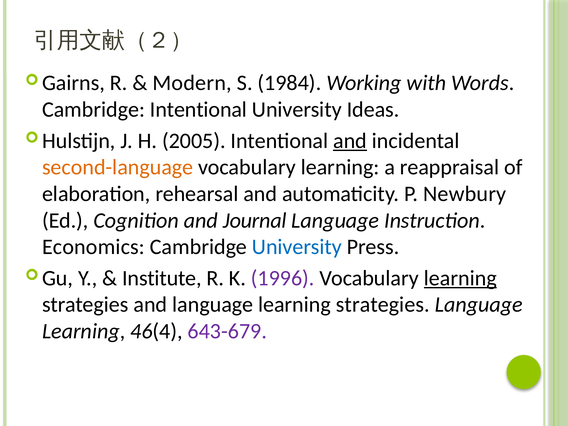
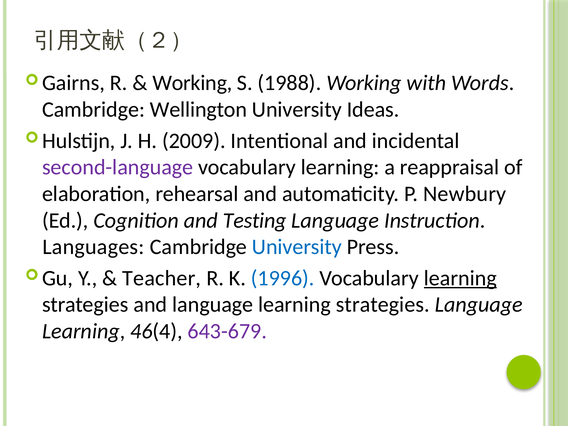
Modern: Modern -> Working (192, 83)
1984: 1984 -> 1988 (289, 83)
Cambridge Intentional: Intentional -> Wellington (198, 110)
2005: 2005 -> 2009 (194, 141)
and underline: present -> none (350, 141)
second-language colour: orange -> purple (118, 167)
Journal: Journal -> Testing (255, 220)
Economics: Economics -> Languages (93, 247)
Institute: Institute -> Teacher (162, 278)
1996 colour: purple -> blue (283, 278)
